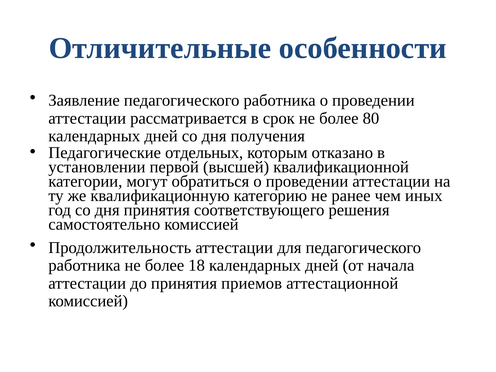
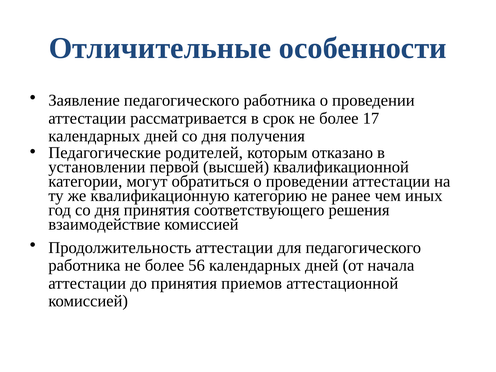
80: 80 -> 17 (371, 118)
отдельных: отдельных -> родителей (204, 153)
самостоятельно: самостоятельно -> взаимодействие (104, 224)
18: 18 -> 56 (197, 265)
